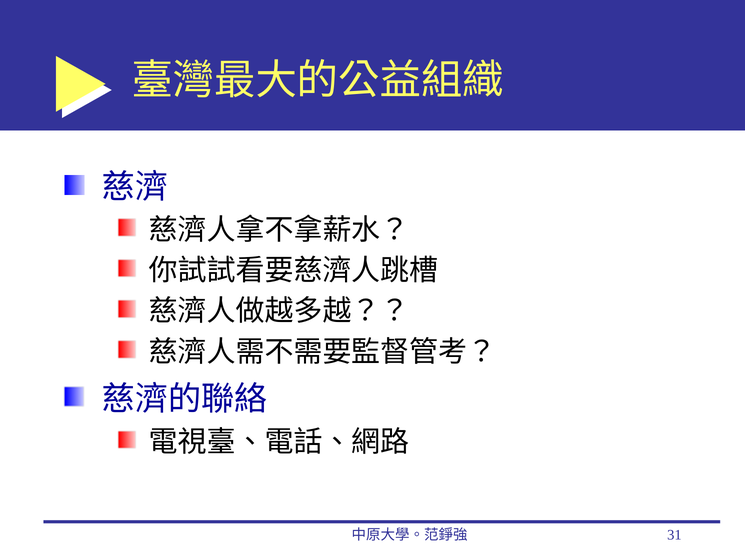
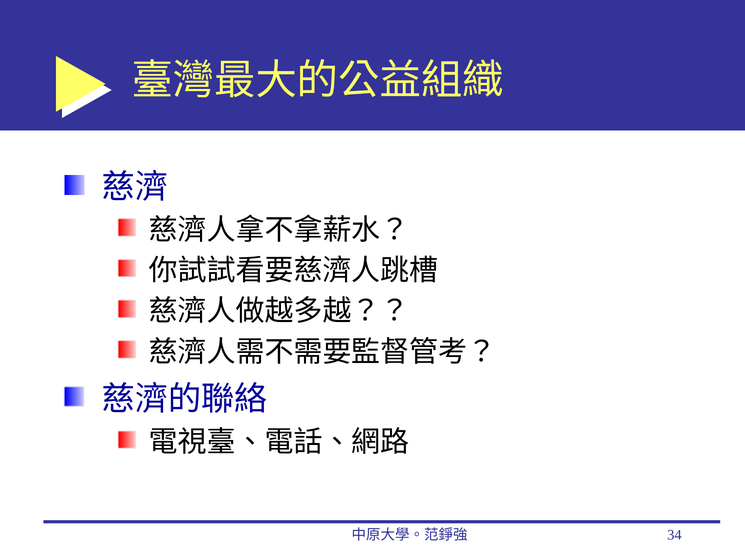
31: 31 -> 34 (674, 535)
